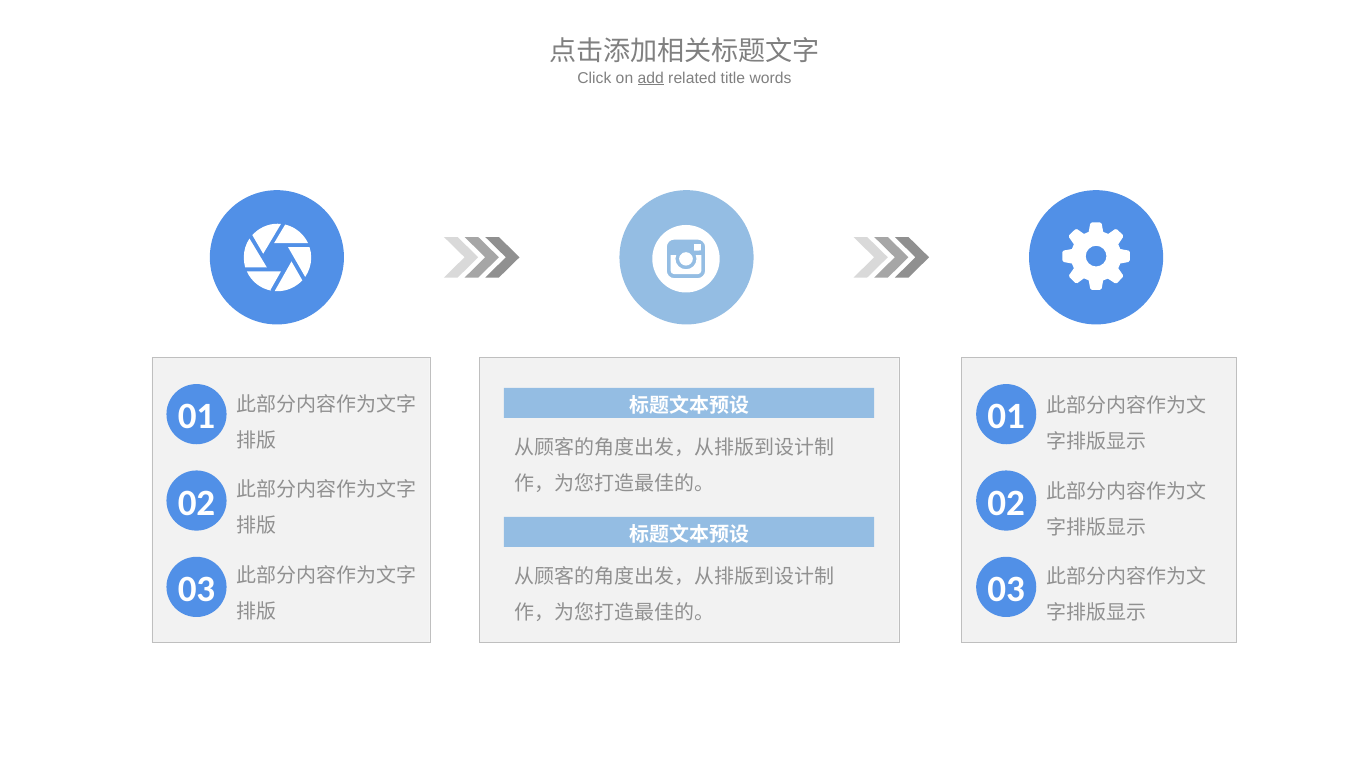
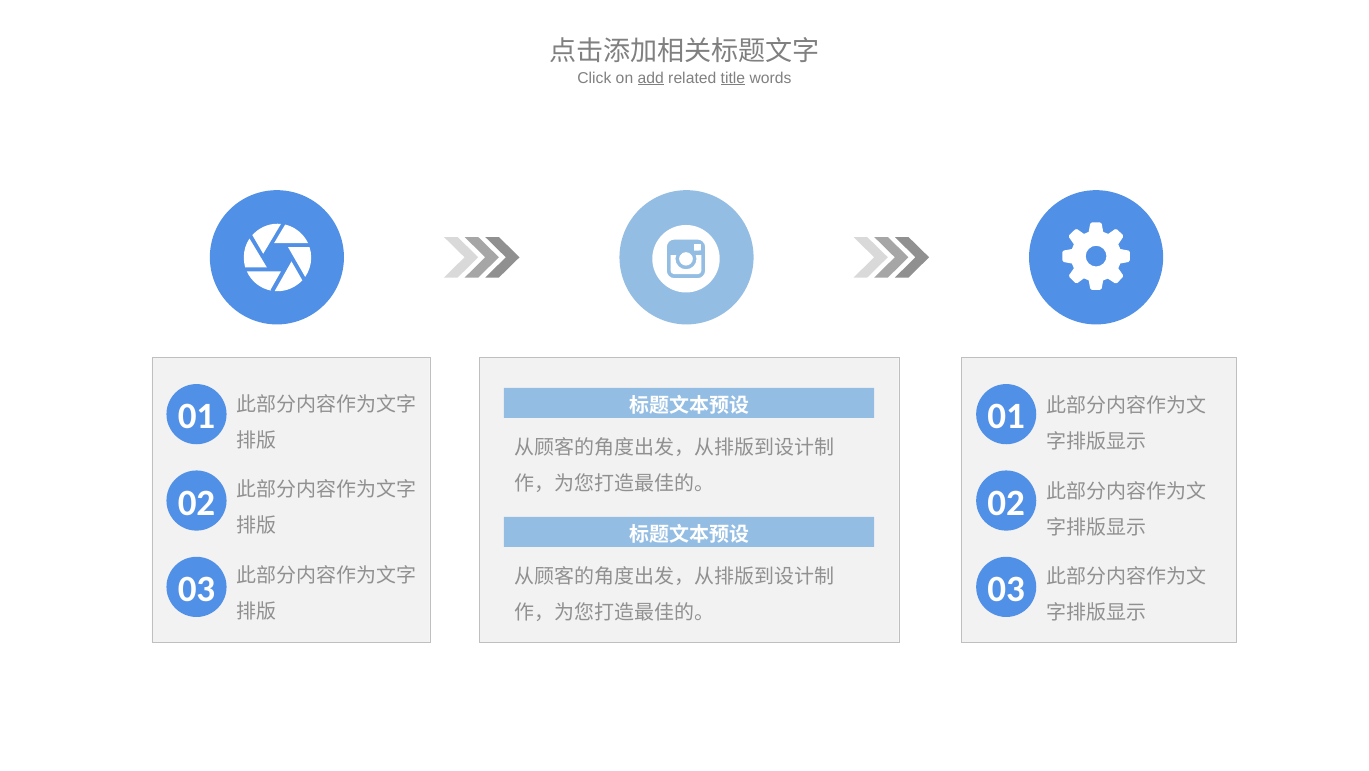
title underline: none -> present (733, 78)
